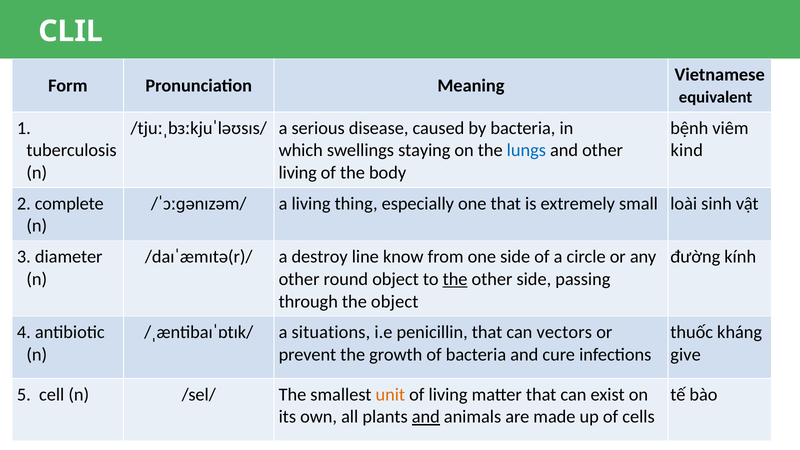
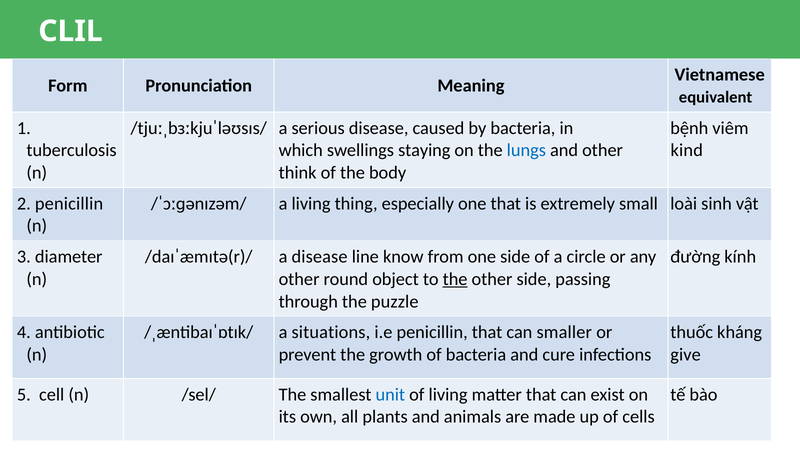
living: living -> think (298, 173)
2 complete: complete -> penicillin (69, 203)
a destroy: destroy -> disease (320, 257)
the object: object -> puzzle (395, 301)
vectors: vectors -> smaller (564, 332)
unit colour: orange -> blue (390, 395)
and underline: present -> none (426, 417)
